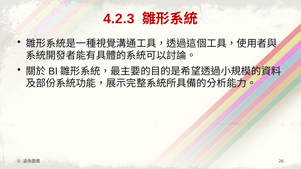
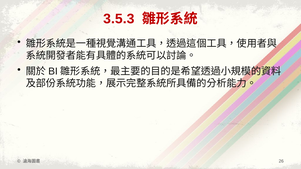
4.2.3: 4.2.3 -> 3.5.3 (119, 19)
